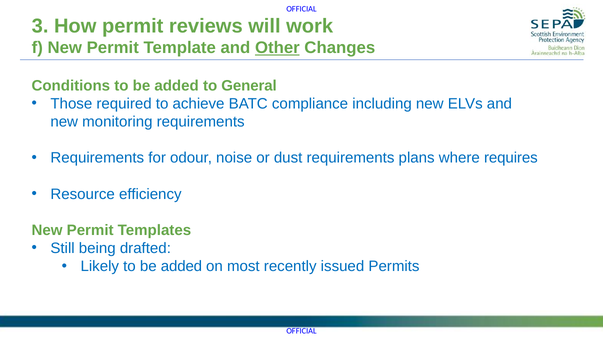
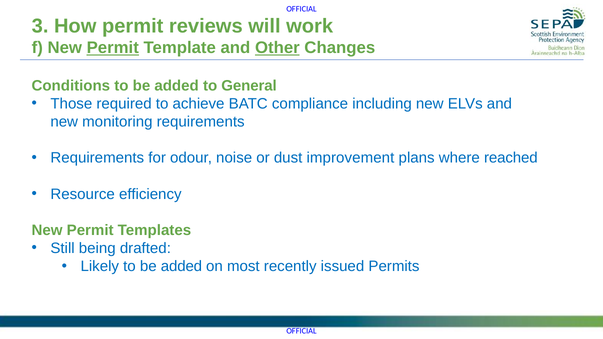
Permit underline: none -> present (113, 48)
dust requirements: requirements -> improvement (350, 158)
requires: requires -> reached (511, 158)
